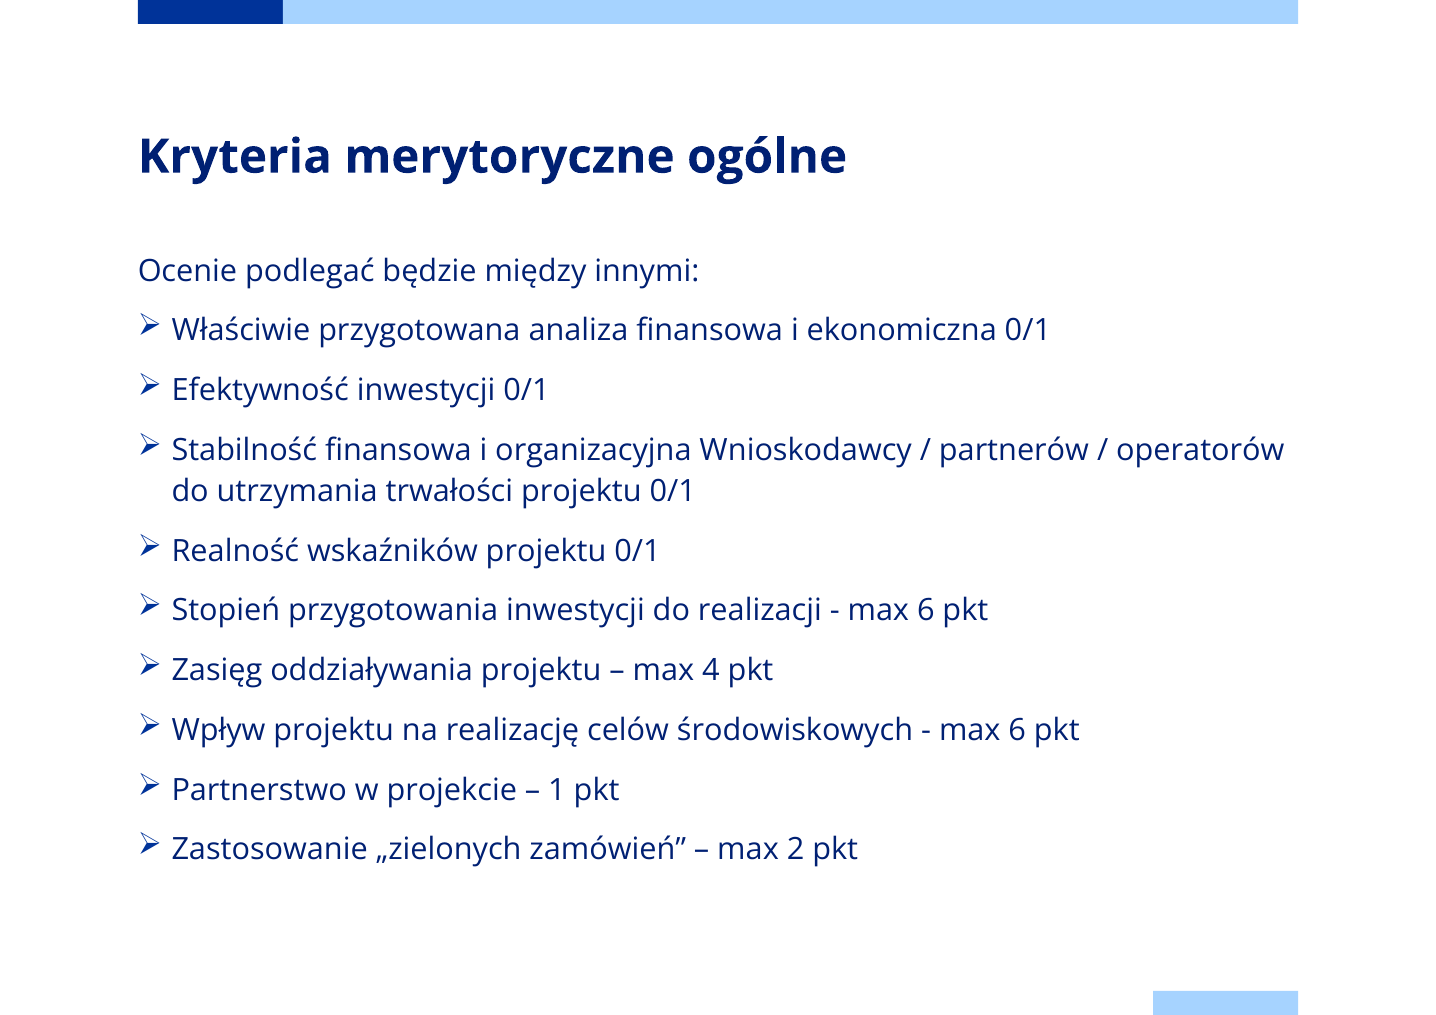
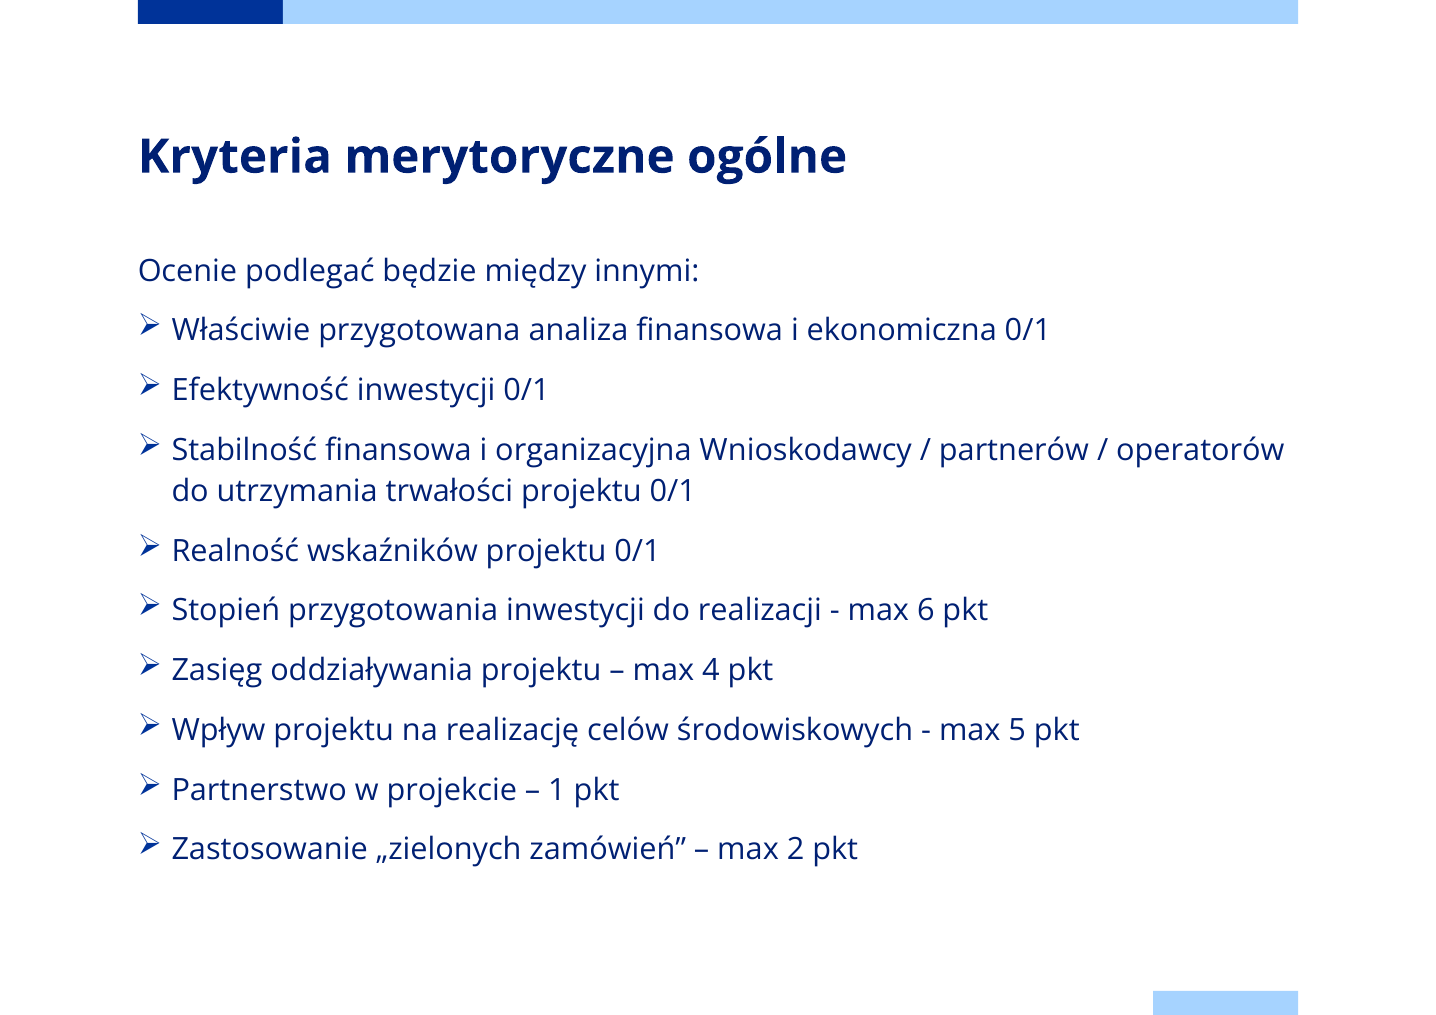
6: 6 -> 5 (1017, 730)
